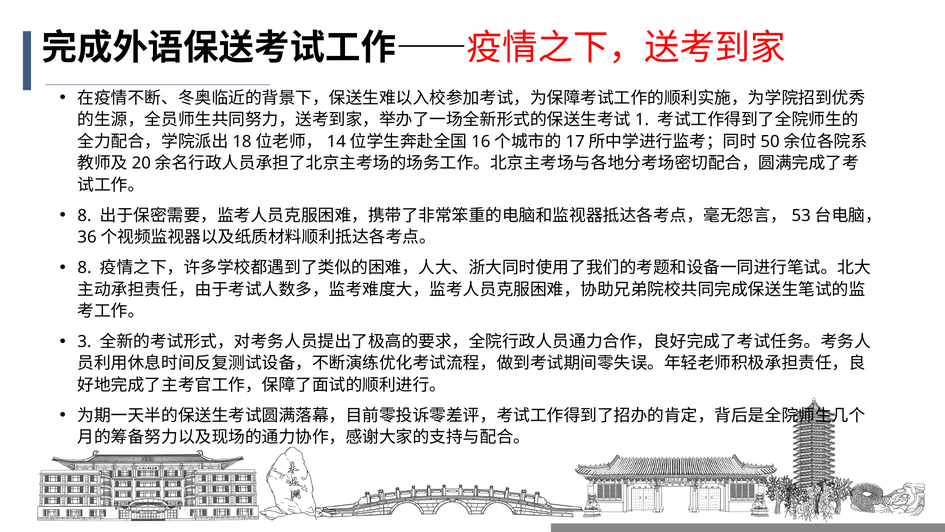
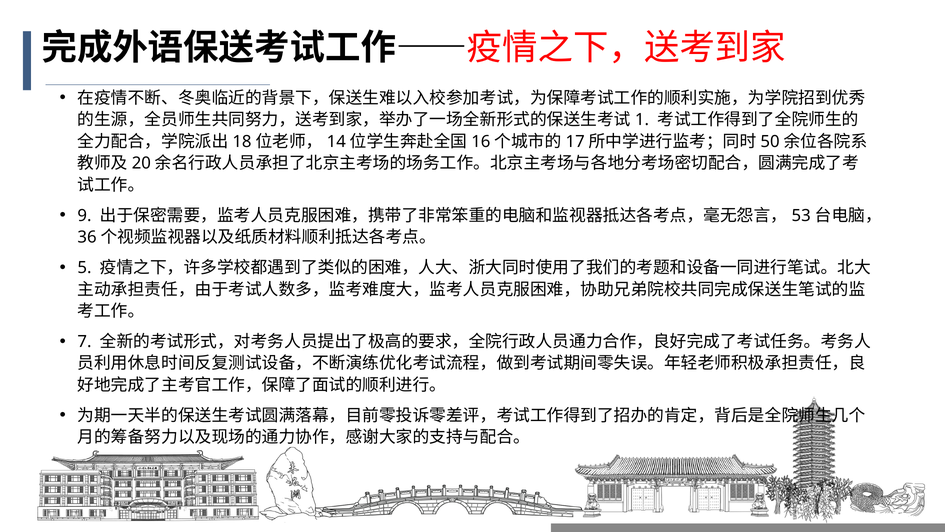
8: 8 -> 9 (84, 215)
8: 8 -> 5 (84, 268)
3: 3 -> 7 (84, 341)
